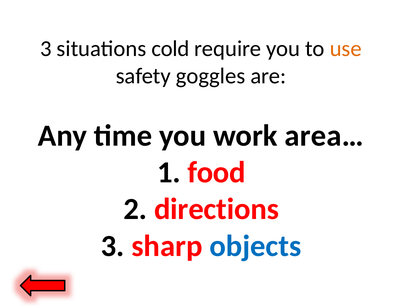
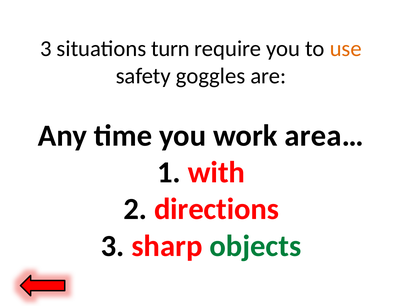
cold: cold -> turn (170, 49)
food: food -> with (216, 173)
objects colour: blue -> green (255, 247)
